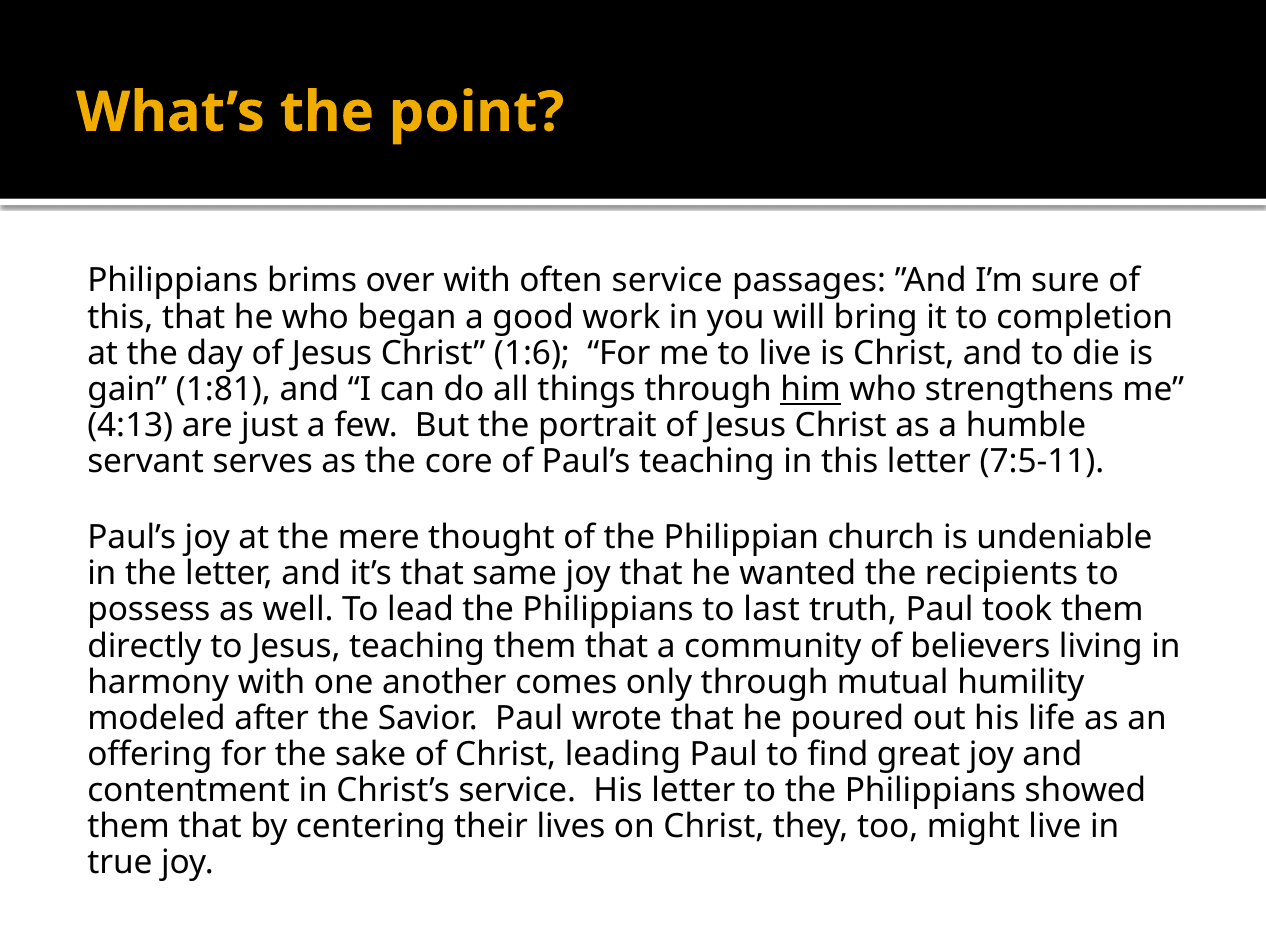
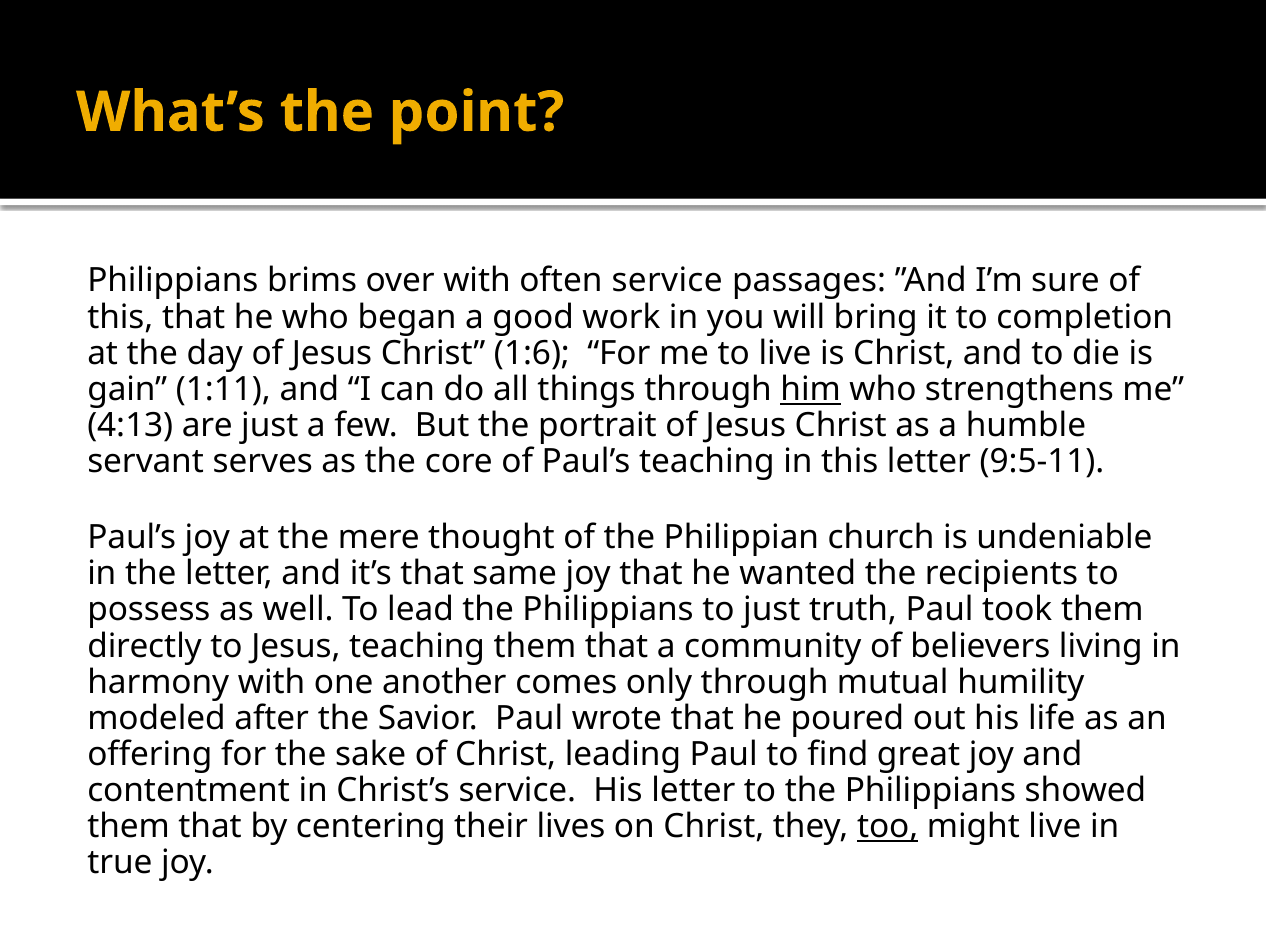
1:81: 1:81 -> 1:11 (223, 389)
7:5-11: 7:5-11 -> 9:5-11 (1042, 461)
to last: last -> just (772, 610)
too underline: none -> present (888, 826)
